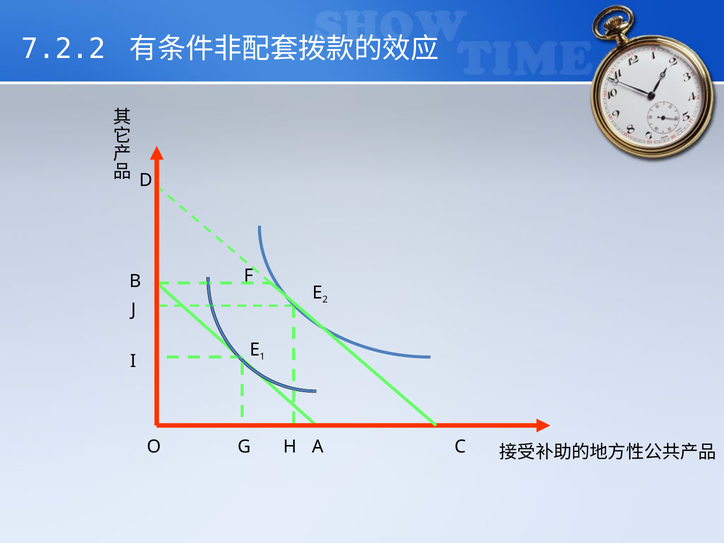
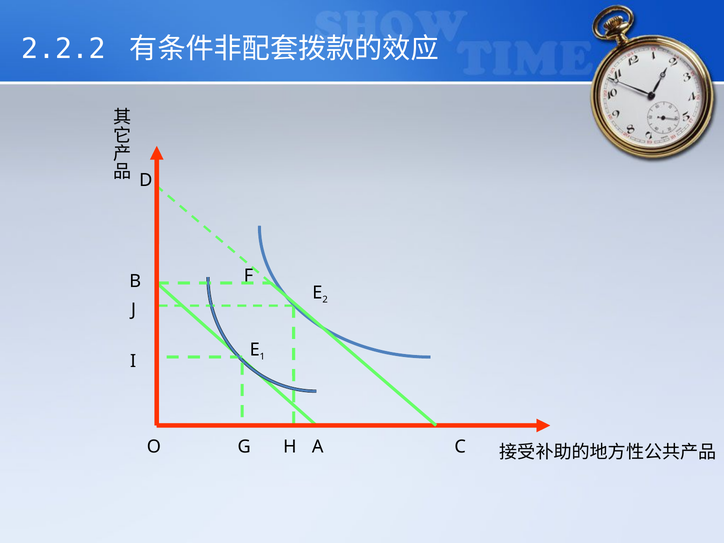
7.2.2: 7.2.2 -> 2.2.2 (64, 49)
